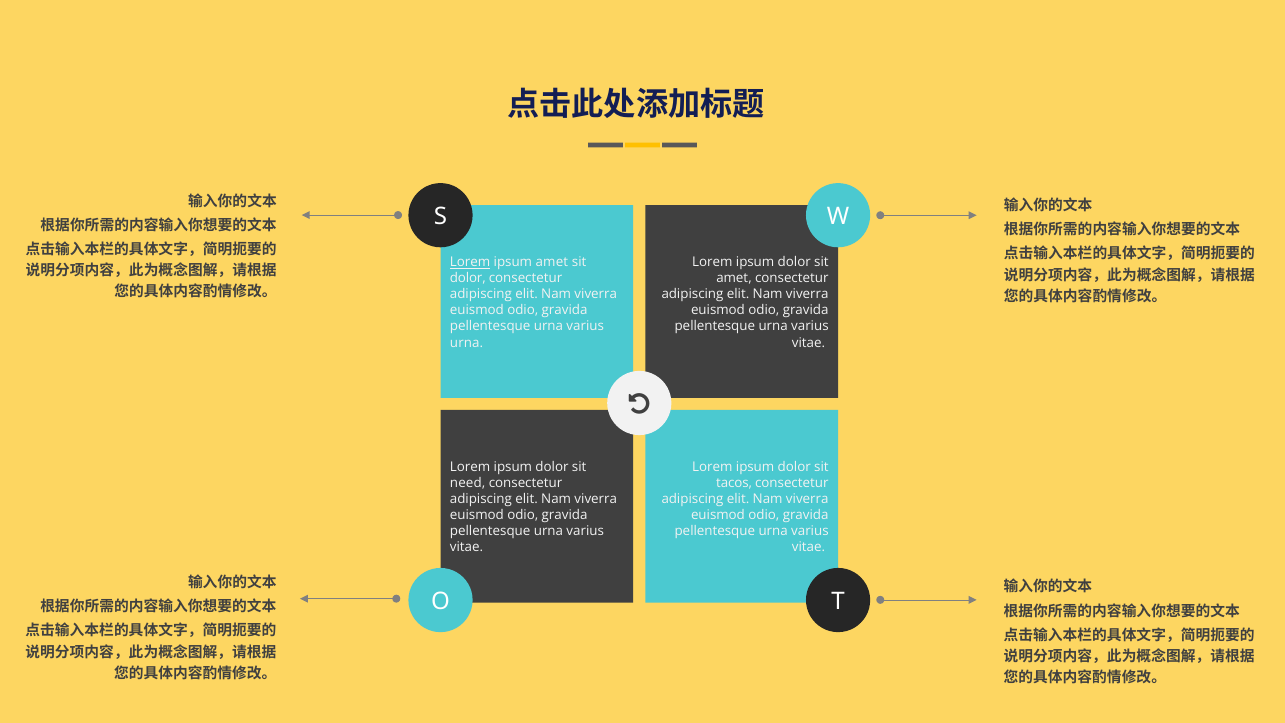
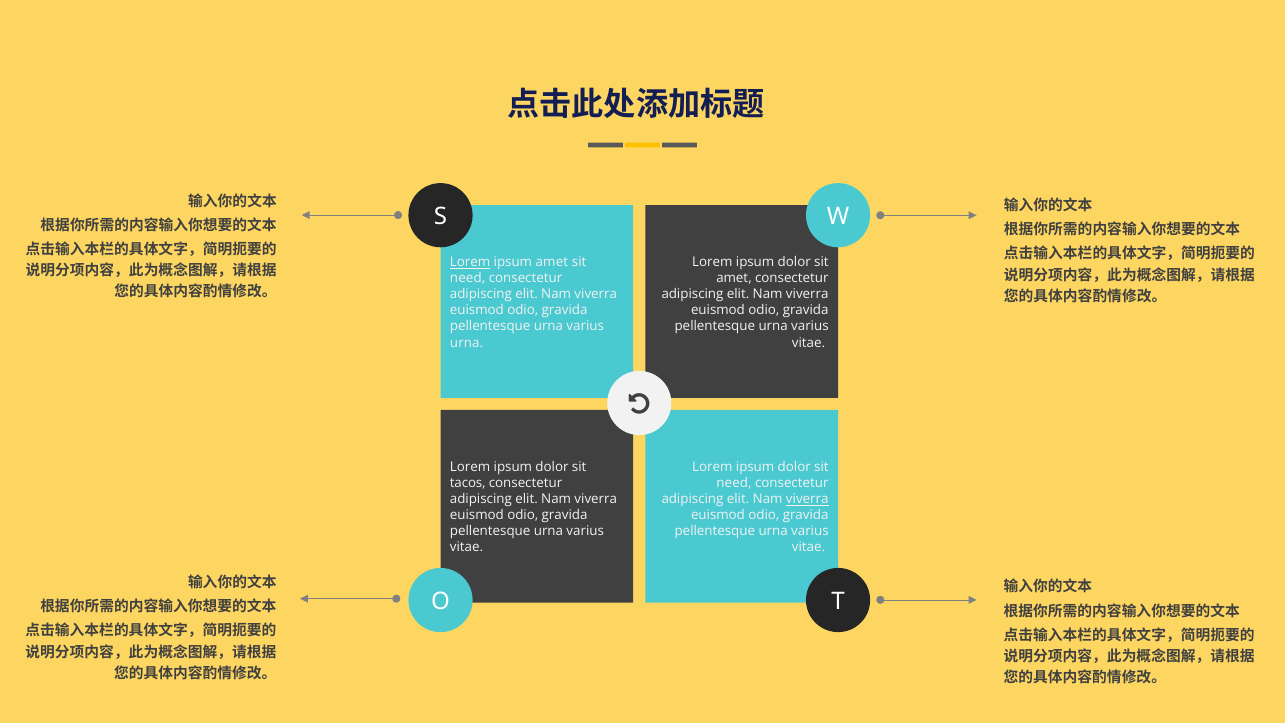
dolor: dolor -> need (468, 278)
need: need -> tacos (468, 483)
tacos: tacos -> need (734, 483)
viverra underline: none -> present (807, 499)
